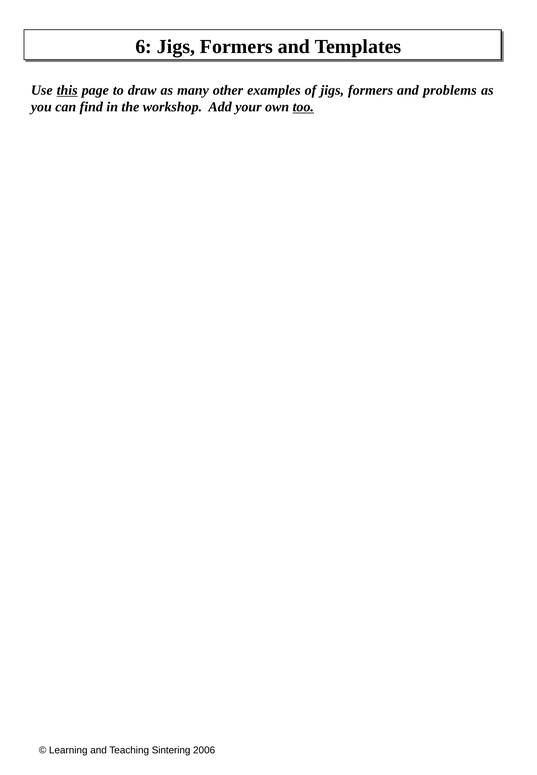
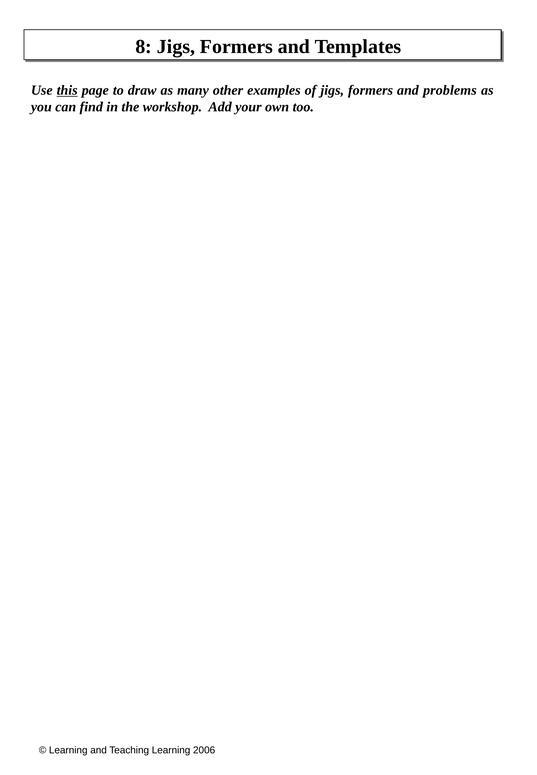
6: 6 -> 8 (144, 47)
too underline: present -> none (303, 107)
Teaching Sintering: Sintering -> Learning (171, 751)
